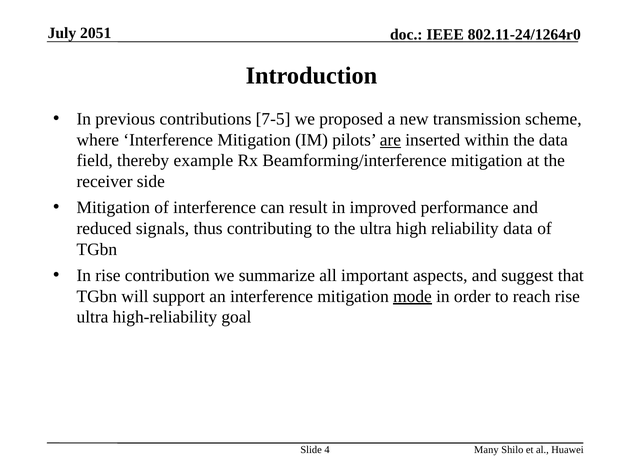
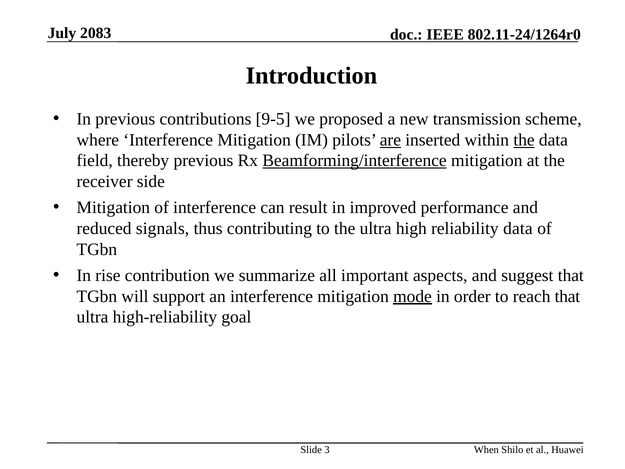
2051: 2051 -> 2083 (96, 33)
7-5: 7-5 -> 9-5 (273, 119)
the underline: none -> present (524, 140)
thereby example: example -> previous (203, 161)
Beamforming/interference underline: none -> present (355, 161)
reach rise: rise -> that (567, 296)
4: 4 -> 3 (327, 450)
Many: Many -> When (486, 450)
